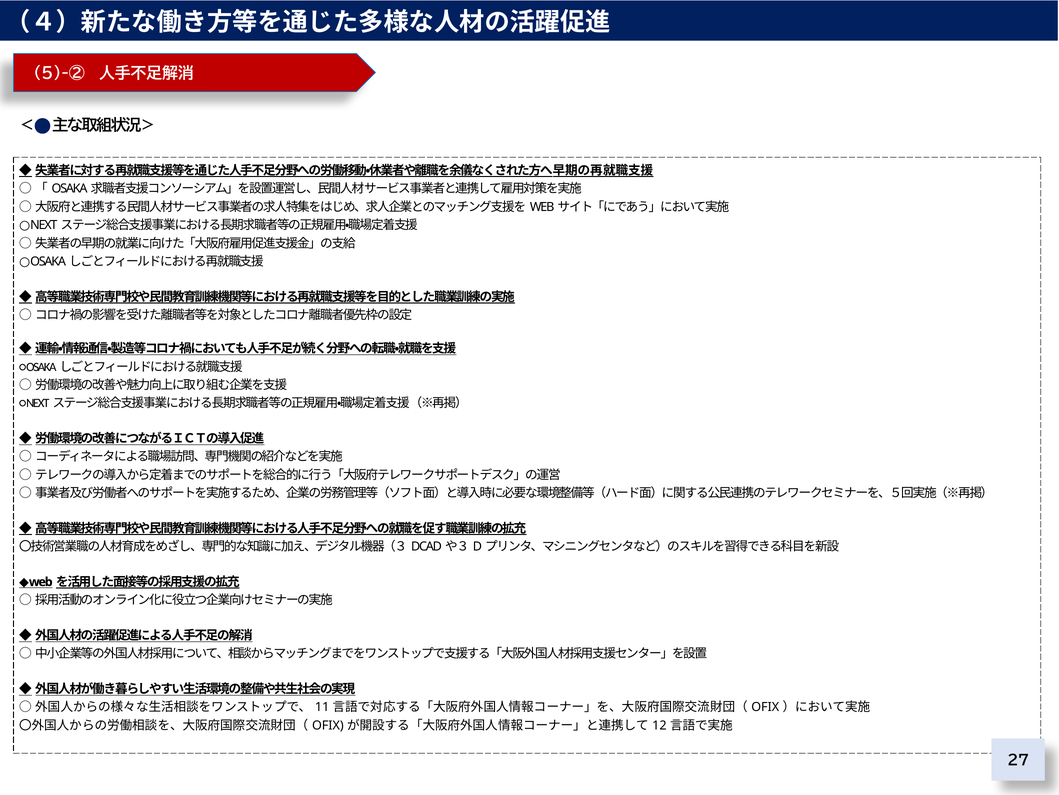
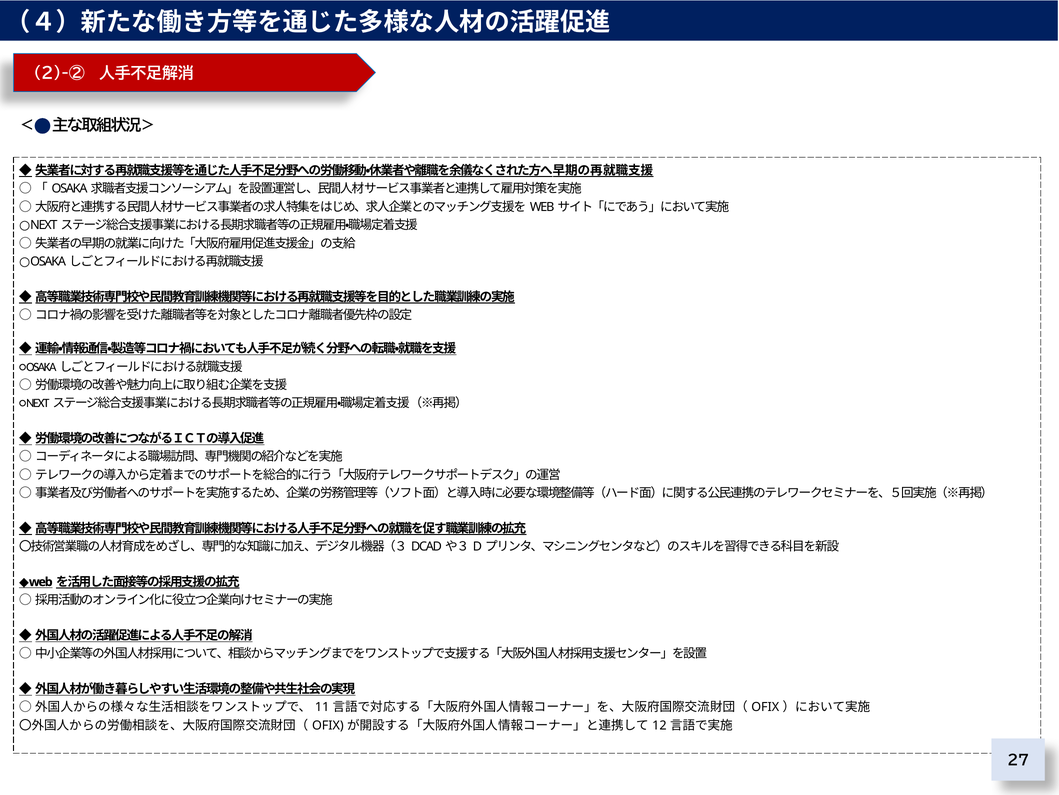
5)-②: 5)-② -> 2)-② (59, 74)
